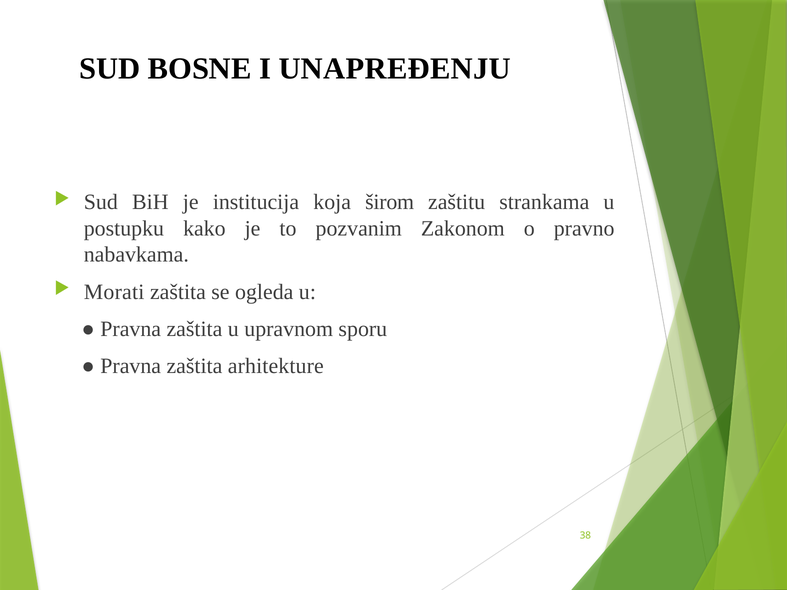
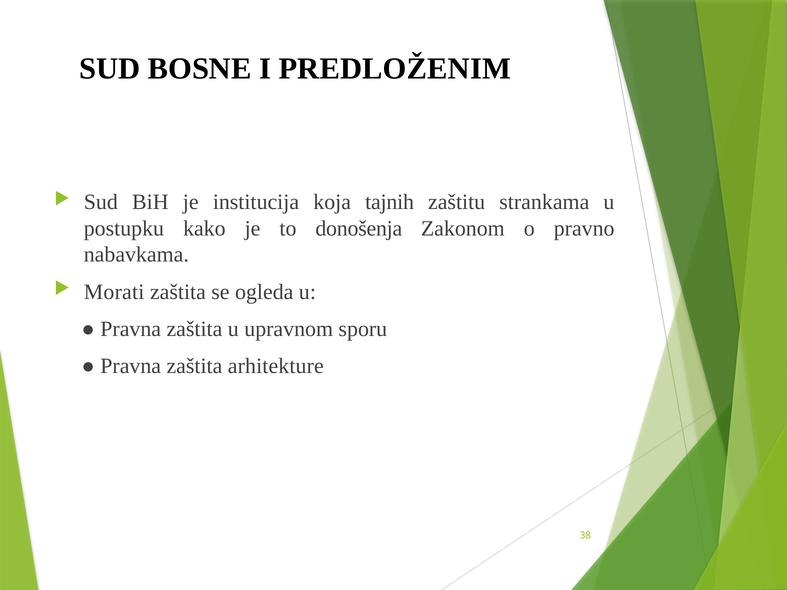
UNAPREĐENJU: UNAPREĐENJU -> PREDLOŽENIM (395, 69)
širom: širom -> tajnih (390, 202)
pozvanim: pozvanim -> donošenja (359, 228)
